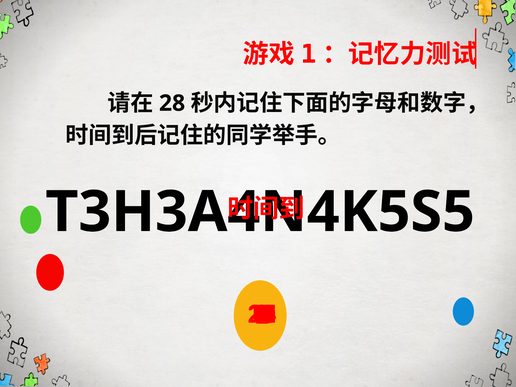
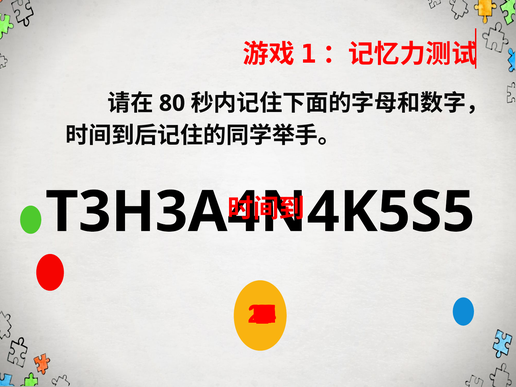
28: 28 -> 80 (172, 103)
